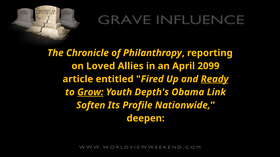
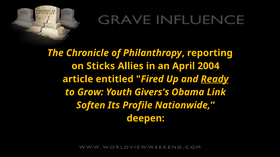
Loved: Loved -> Sticks (101, 66)
2099: 2099 -> 2004 (208, 66)
Grow underline: present -> none (90, 92)
Depth's: Depth's -> Givers's (152, 92)
